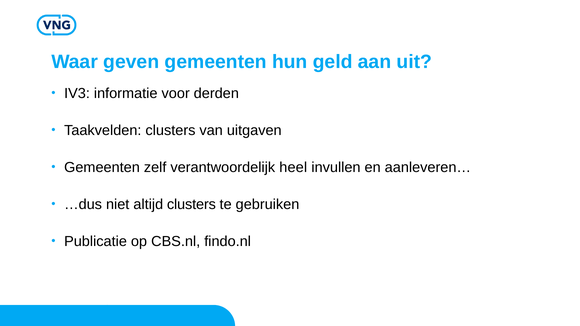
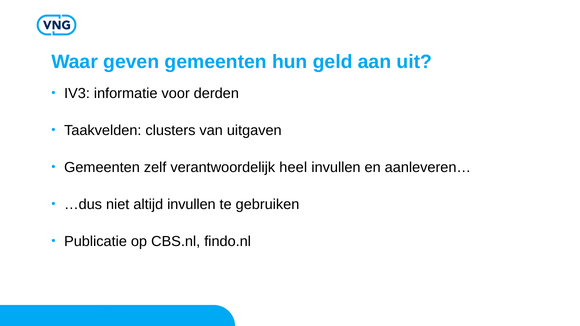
altijd clusters: clusters -> invullen (191, 205)
